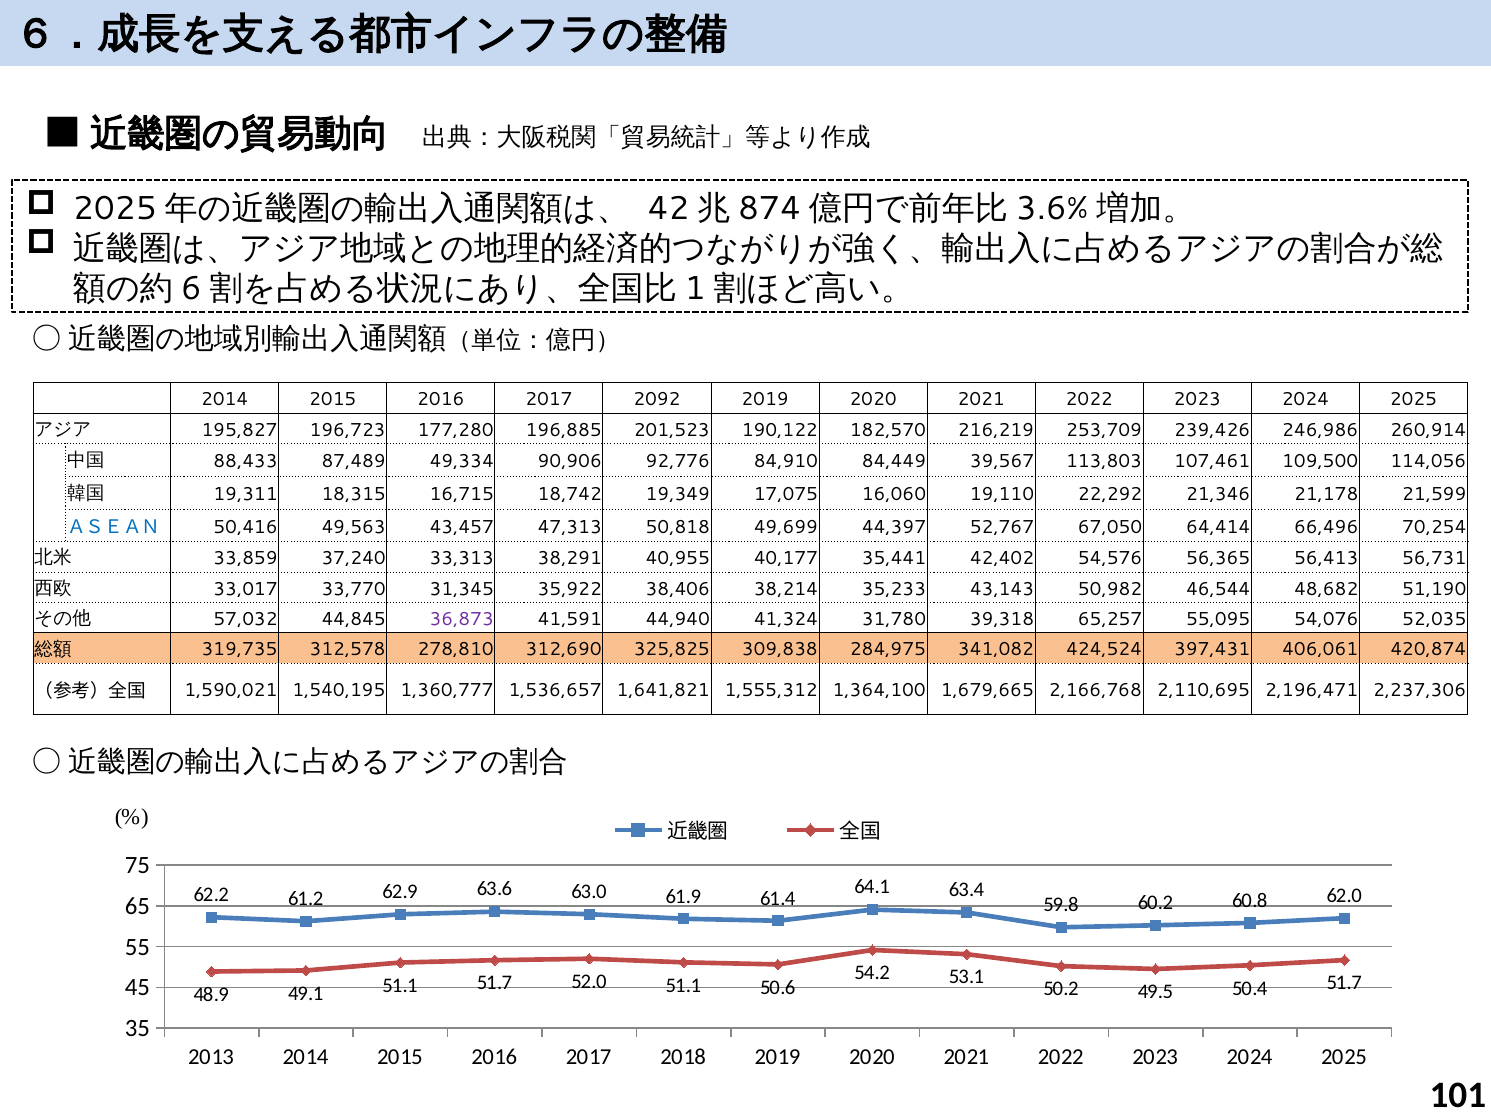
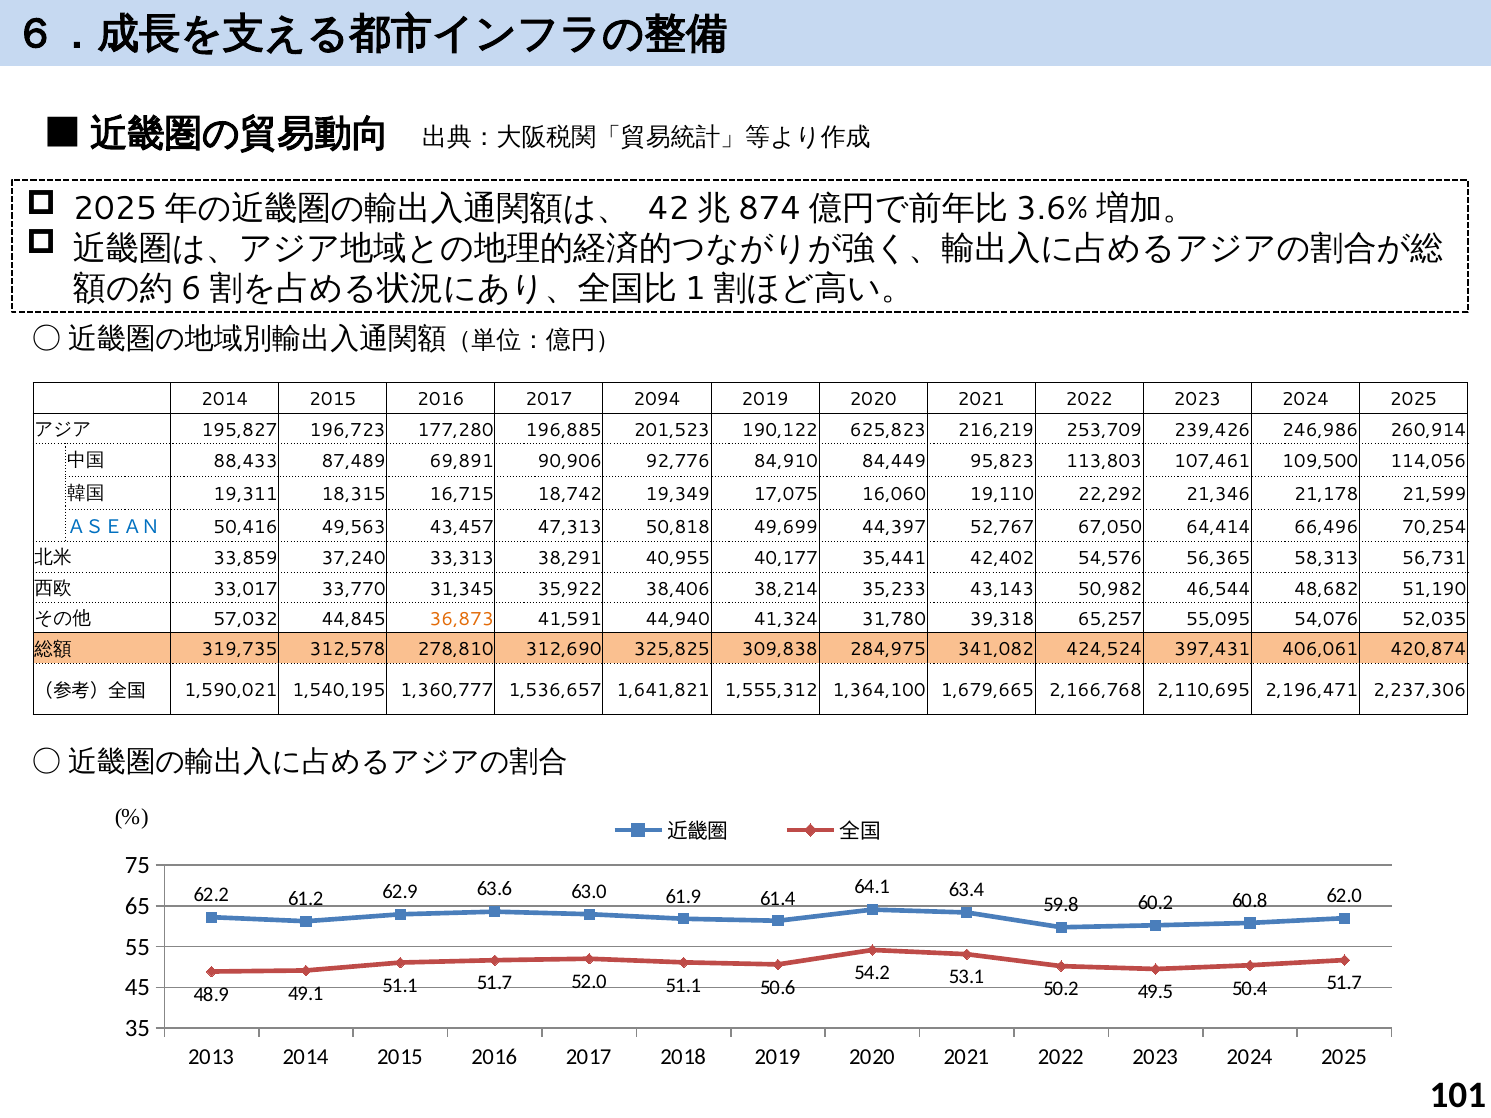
2092: 2092 -> 2094 (657, 400)
182,570: 182,570 -> 625,823 (888, 430)
49,334: 49,334 -> 69,891 (462, 462)
39,567: 39,567 -> 95,823 (1002, 462)
56,413: 56,413 -> 58,313 (1326, 559)
36,873 colour: purple -> orange (462, 619)
